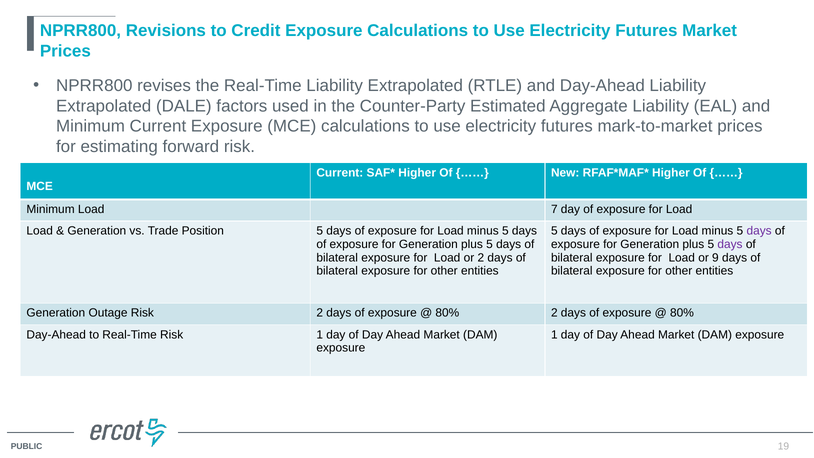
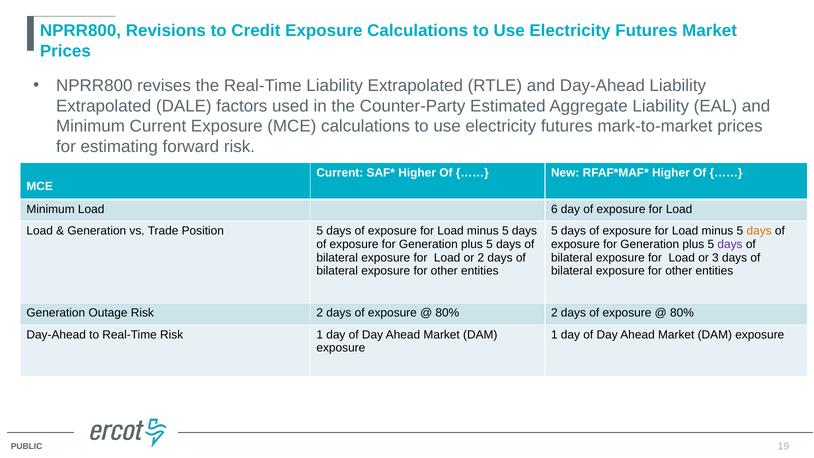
7: 7 -> 6 (554, 209)
days colour: purple -> orange (759, 231)
9: 9 -> 3 (715, 258)
